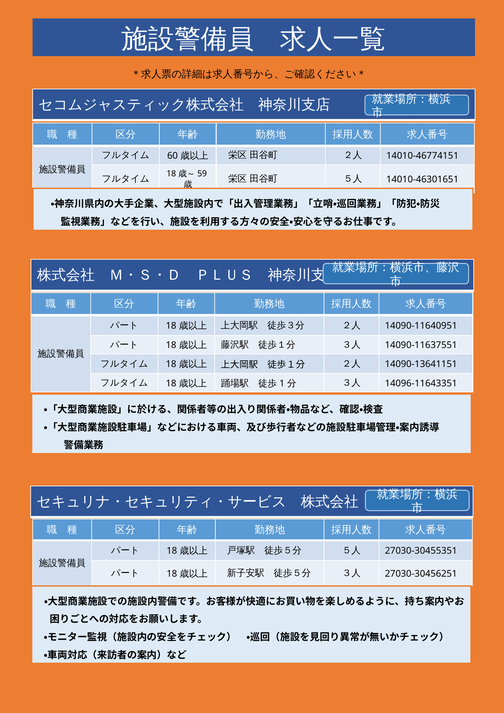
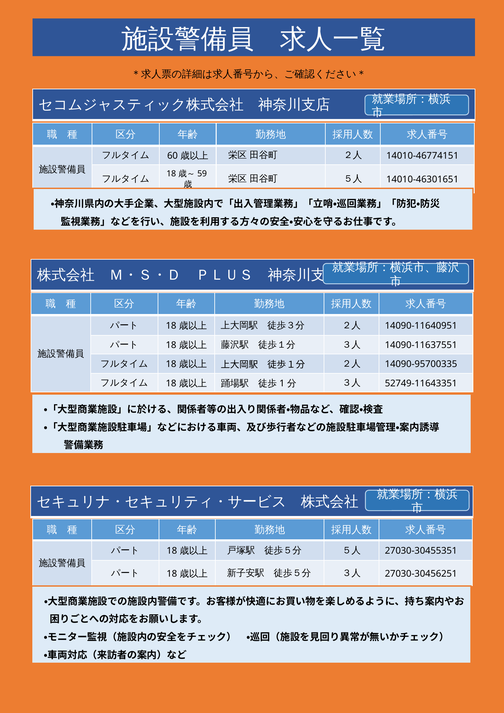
14090-13641151: 14090-13641151 -> 14090-95700335 (421, 364)
14096-11643351: 14096-11643351 -> 52749-11643351 (421, 383)
